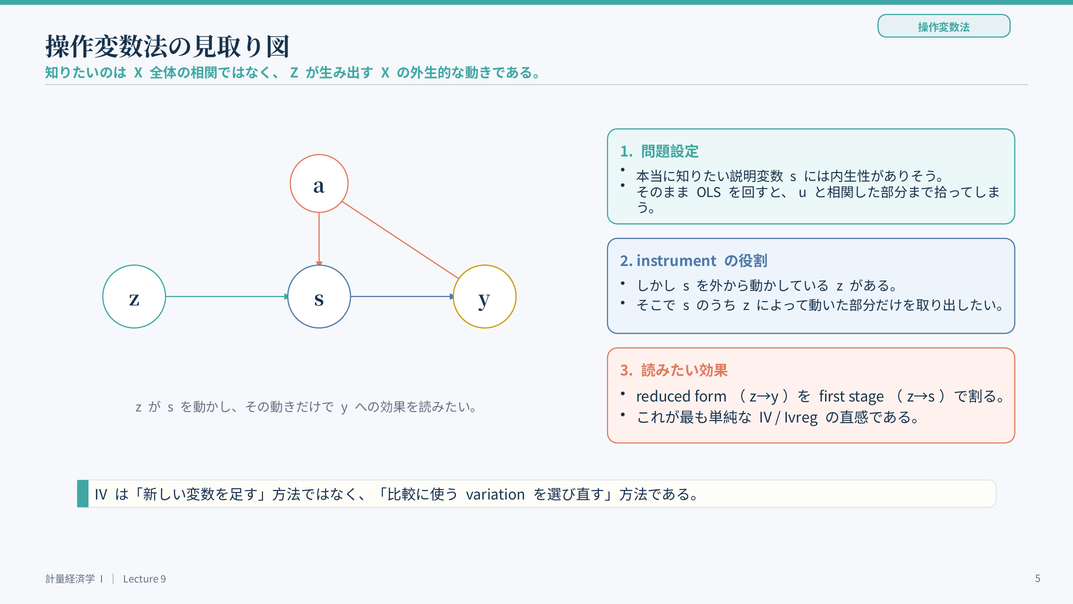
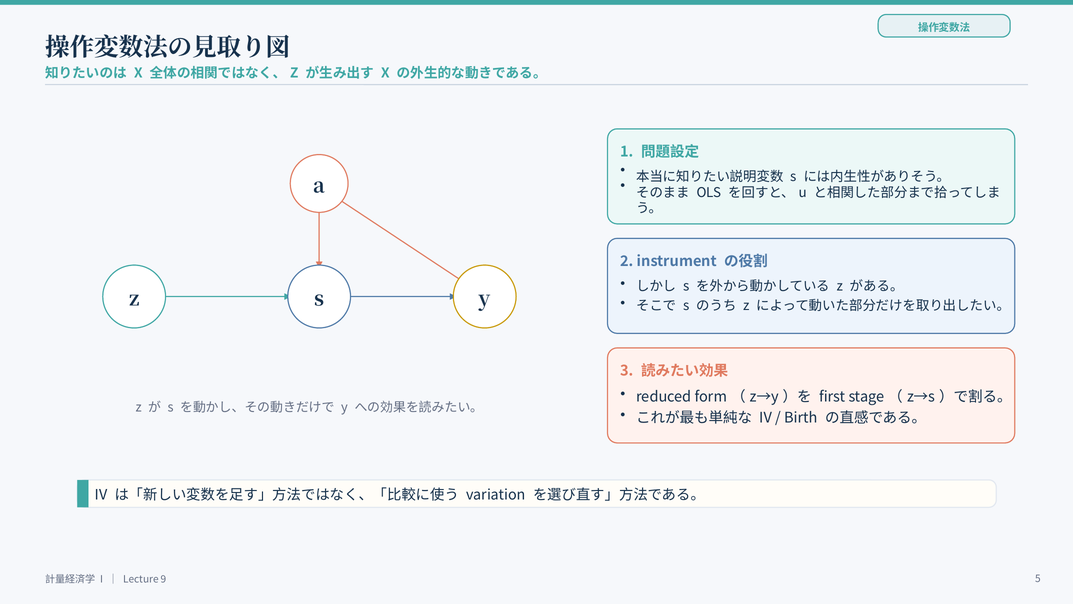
Ivreg: Ivreg -> Birth (801, 418)
